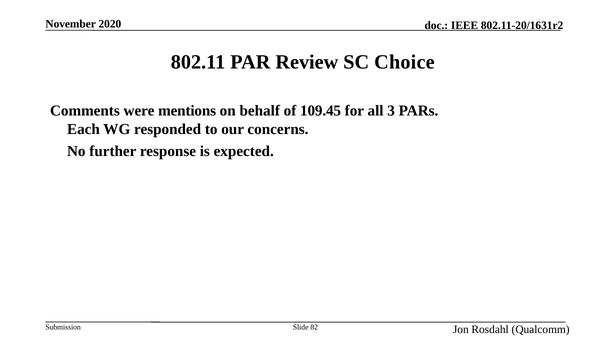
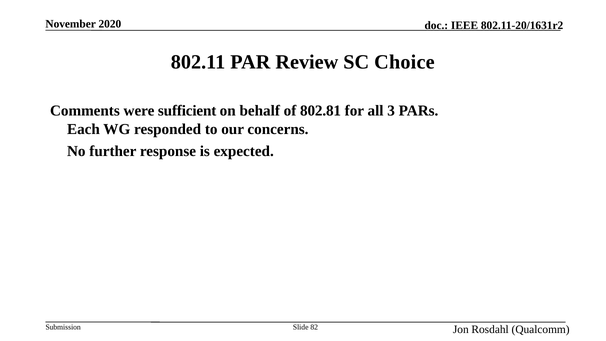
mentions: mentions -> sufficient (187, 111)
109.45: 109.45 -> 802.81 (321, 111)
